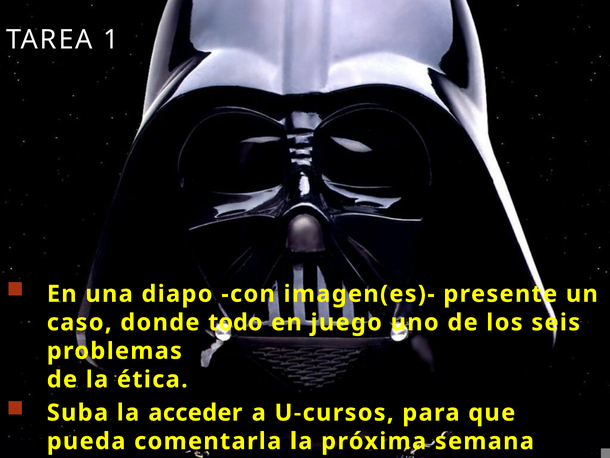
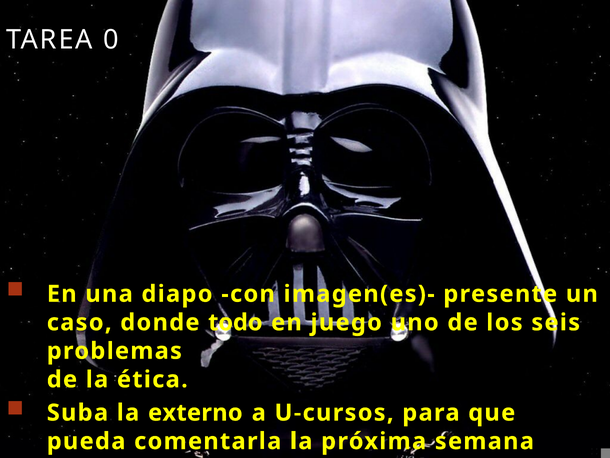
1: 1 -> 0 (111, 40)
acceder: acceder -> externo (195, 412)
